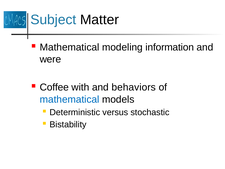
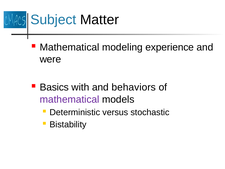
information: information -> experience (170, 47)
Coffee: Coffee -> Basics (54, 87)
mathematical colour: blue -> purple (70, 99)
